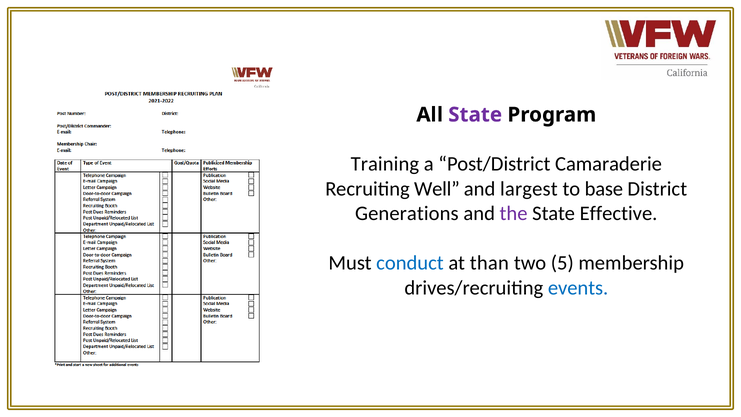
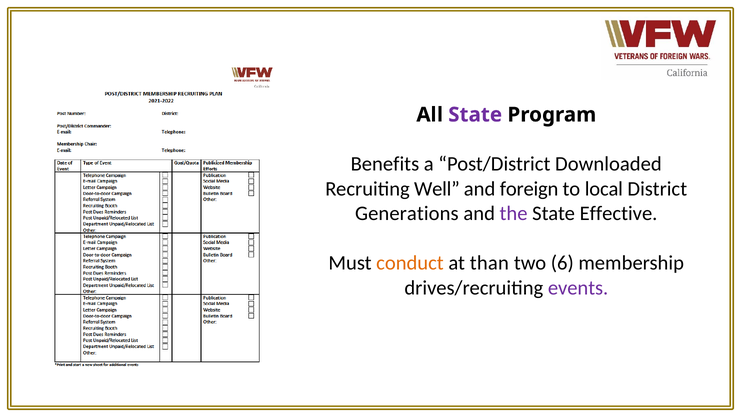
Training: Training -> Benefits (385, 164)
Camaraderie: Camaraderie -> Downloaded (608, 164)
largest: largest -> foreign (529, 189)
base: base -> local (604, 189)
conduct colour: blue -> orange (410, 263)
5: 5 -> 6 (562, 263)
events colour: blue -> purple (578, 288)
